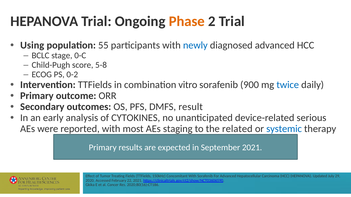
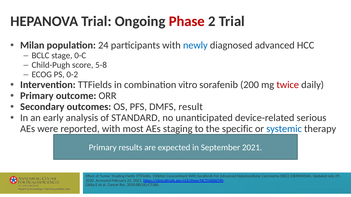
Phase colour: orange -> red (187, 21)
Using: Using -> Milan (32, 45)
55: 55 -> 24 (103, 45)
900: 900 -> 200 (250, 85)
twice colour: blue -> red (288, 85)
CYTOKINES: CYTOKINES -> STANDARD (136, 118)
related: related -> specific (237, 129)
